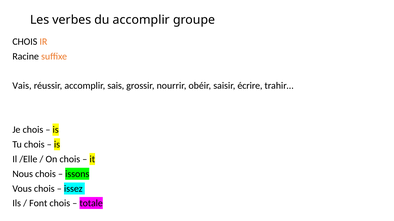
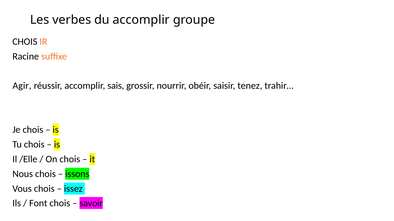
Vais: Vais -> Agir (22, 86)
écrire: écrire -> tenez (250, 86)
totale: totale -> savoir (91, 204)
